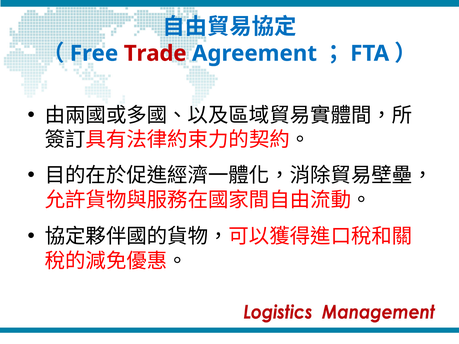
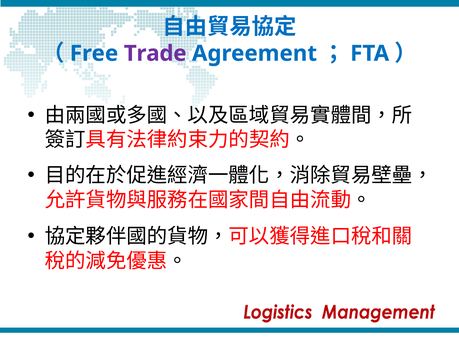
Trade colour: red -> purple (155, 53)
